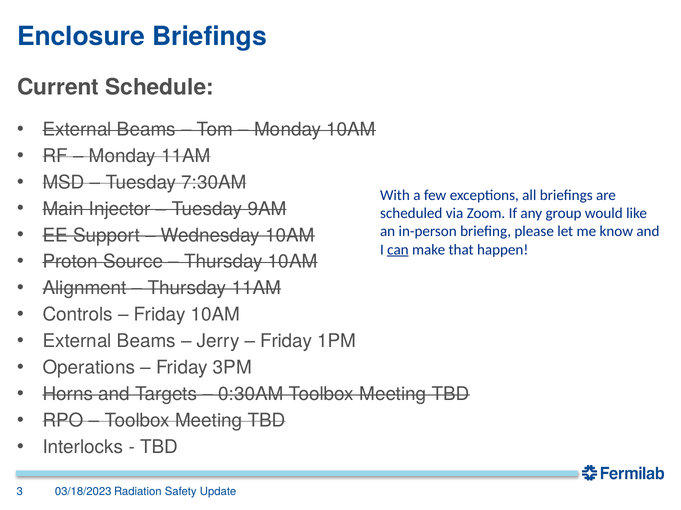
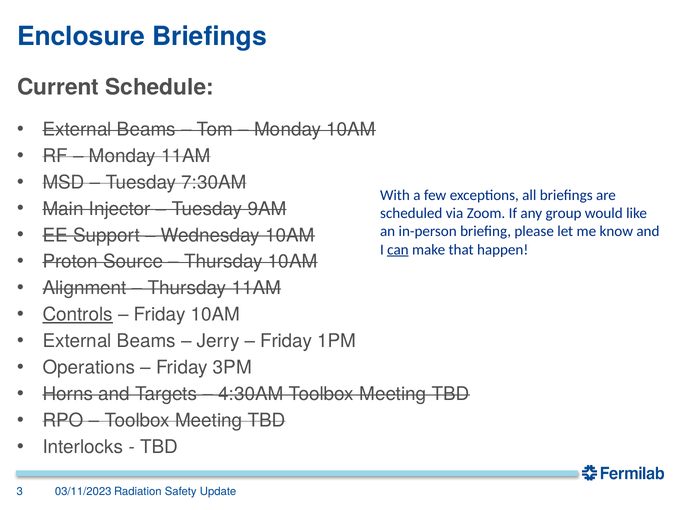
Controls underline: none -> present (78, 315)
0:30AM: 0:30AM -> 4:30AM (251, 395)
03/18/2023: 03/18/2023 -> 03/11/2023 (83, 492)
